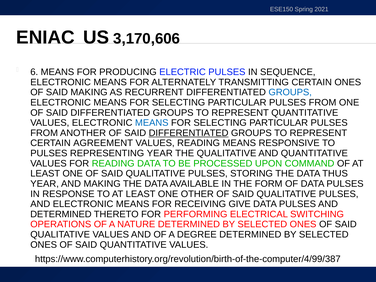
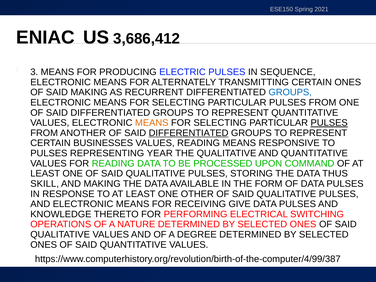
3,170,606: 3,170,606 -> 3,686,412 (147, 39)
6: 6 -> 3 (34, 72)
MEANS colour: blue -> orange (152, 123)
PULSES underline: none -> present (329, 123)
AGREEMENT: AGREEMENT -> BUSINESSES (103, 143)
YEAR: YEAR -> SKILL (45, 184)
DETERMINED: DETERMINED -> KNOWLEDGE (61, 214)
